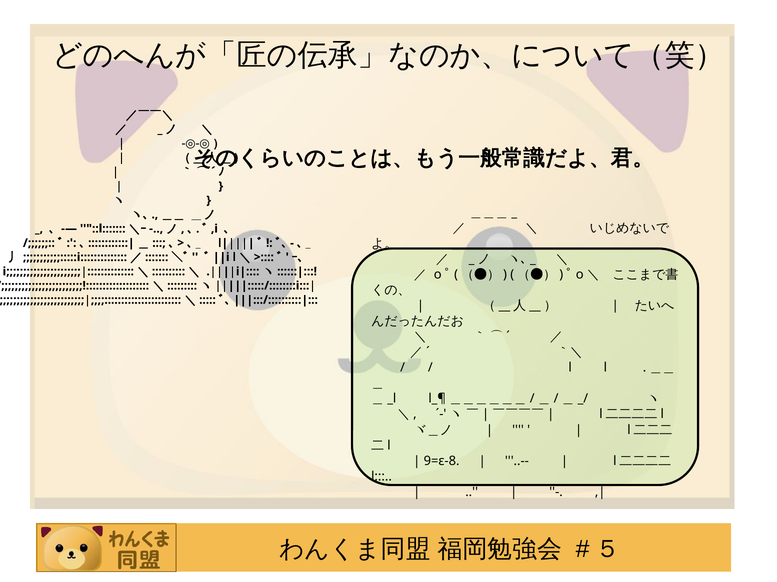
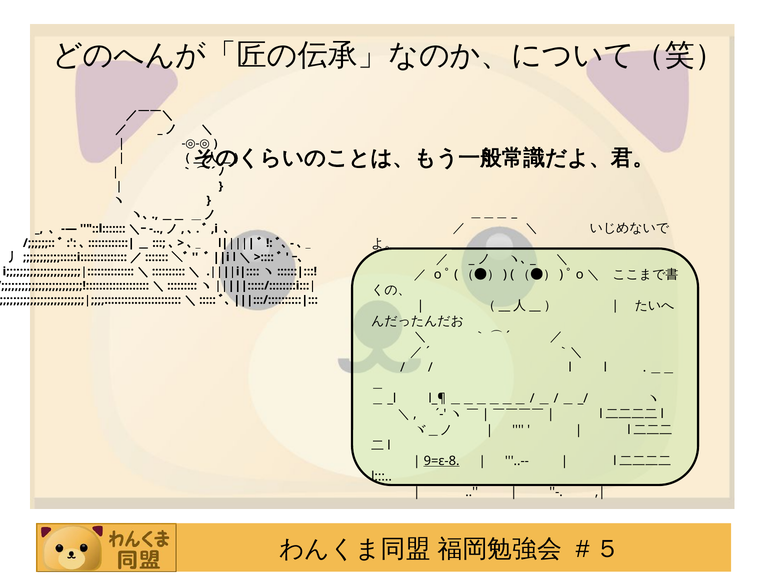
9=ε-8 underline: none -> present (442, 461)
